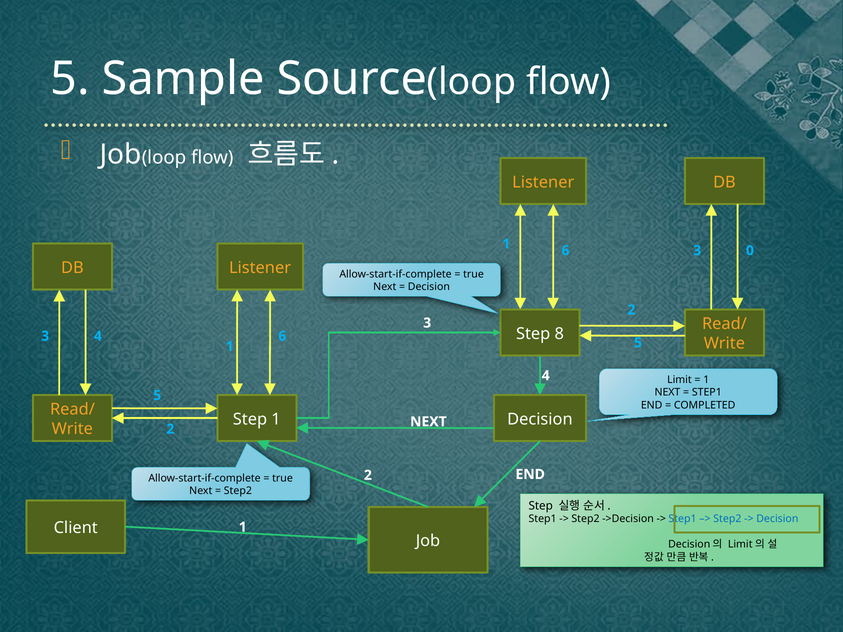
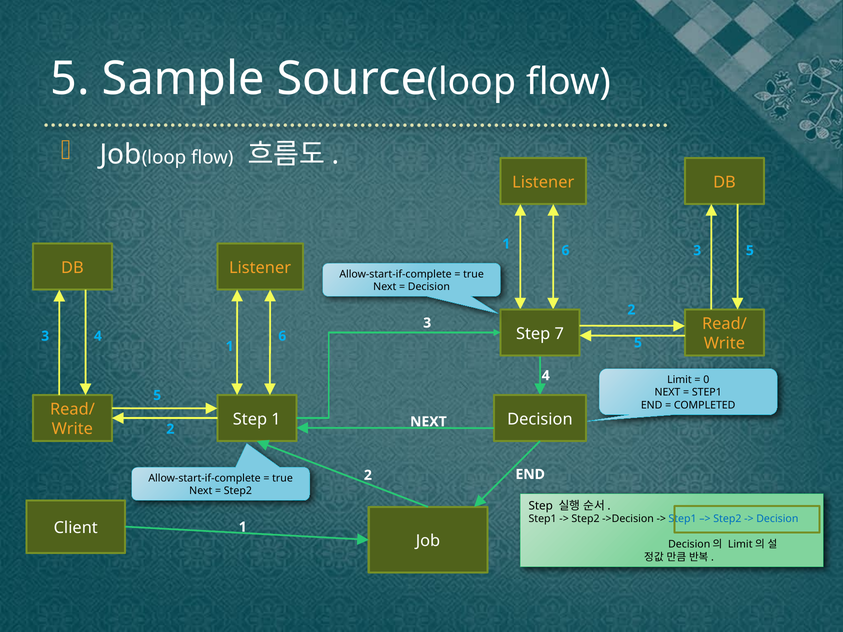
6 0: 0 -> 5 (750, 251)
8: 8 -> 7 (559, 334)
1: 1 -> 0 (706, 380)
